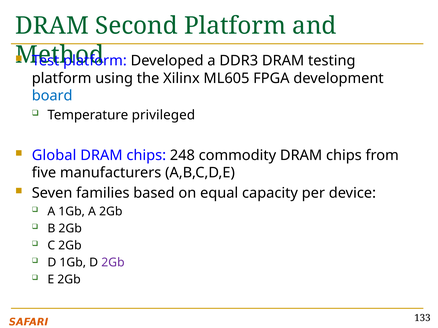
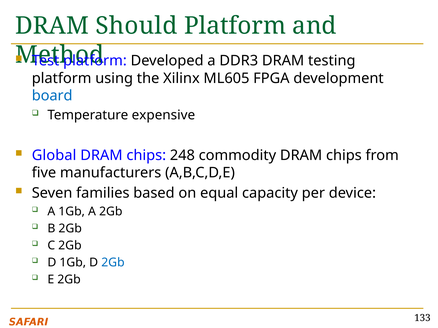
Second: Second -> Should (136, 26)
privileged: privileged -> expensive (163, 115)
2Gb colour: purple -> blue (113, 263)
